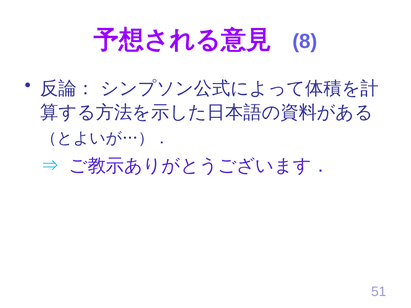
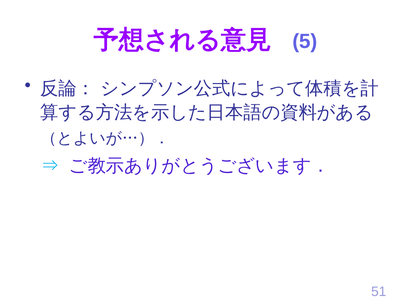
8: 8 -> 5 (305, 41)
